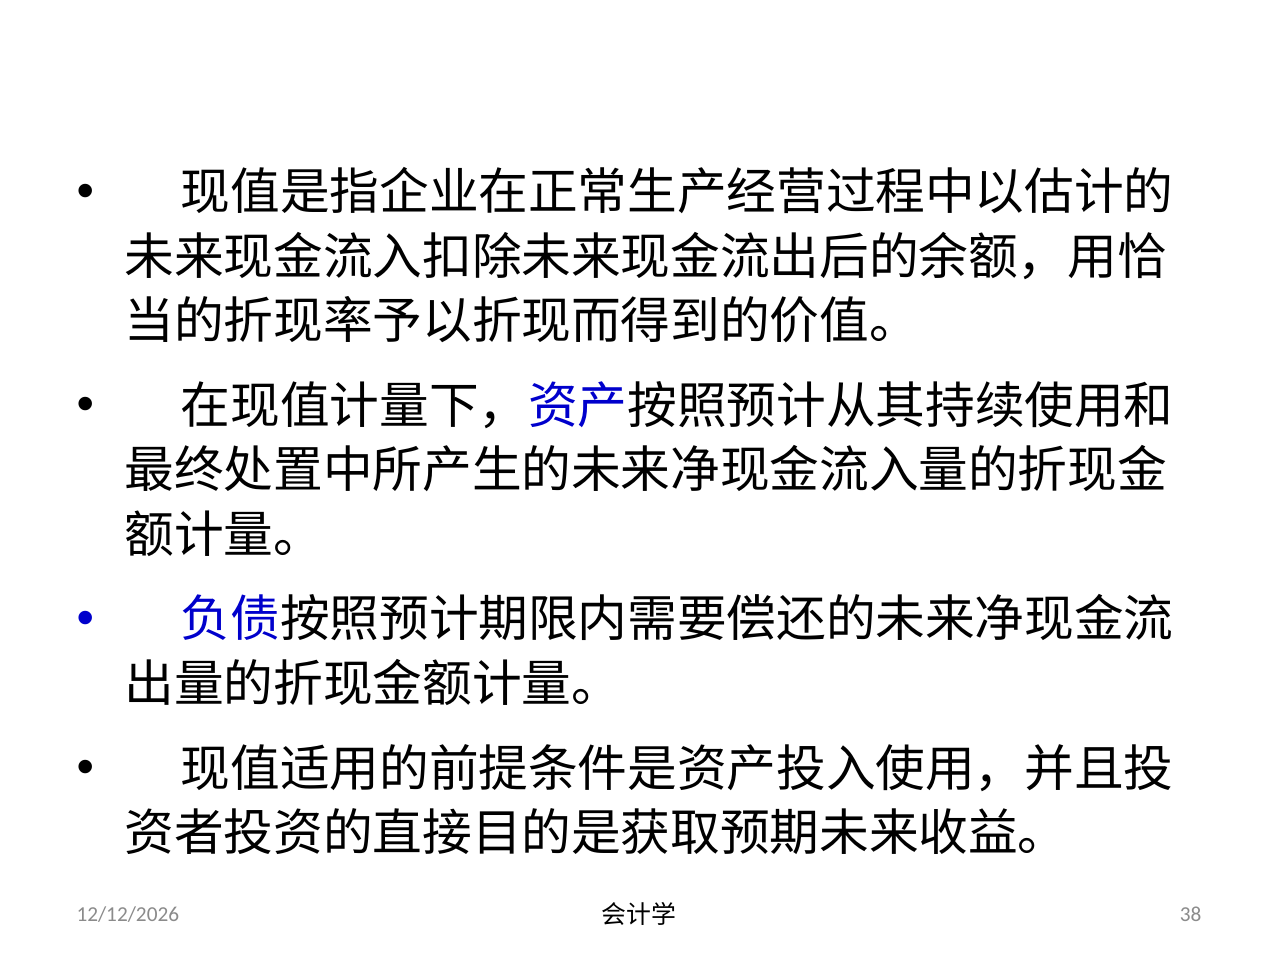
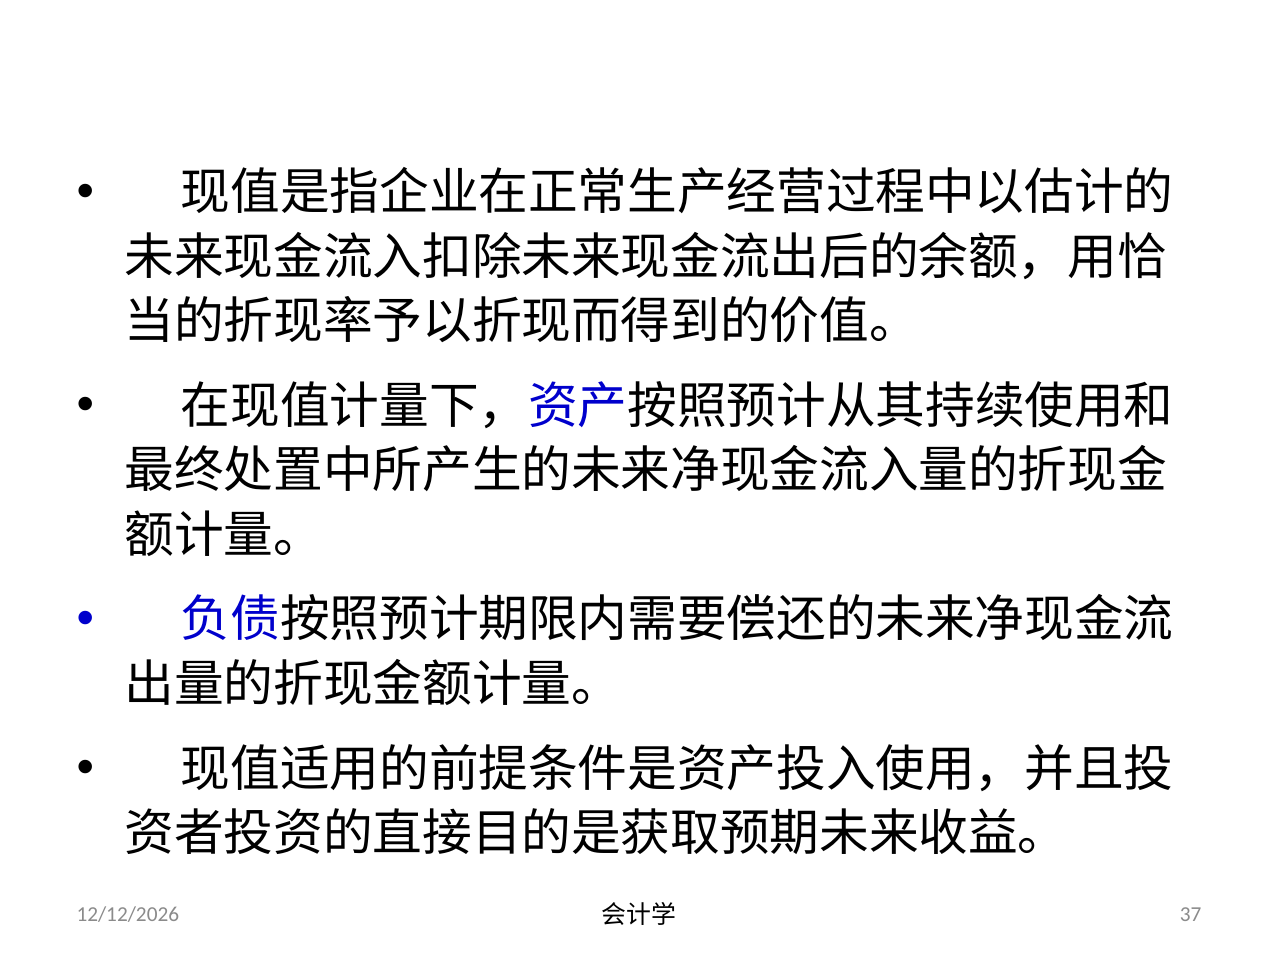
38: 38 -> 37 (1191, 915)
